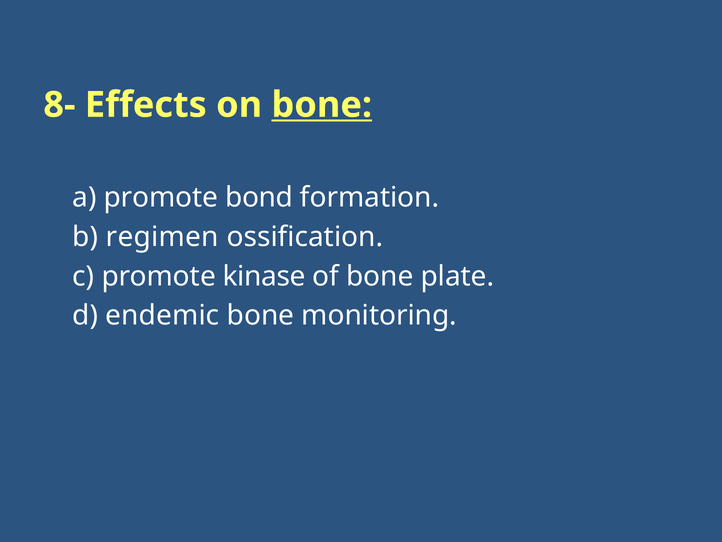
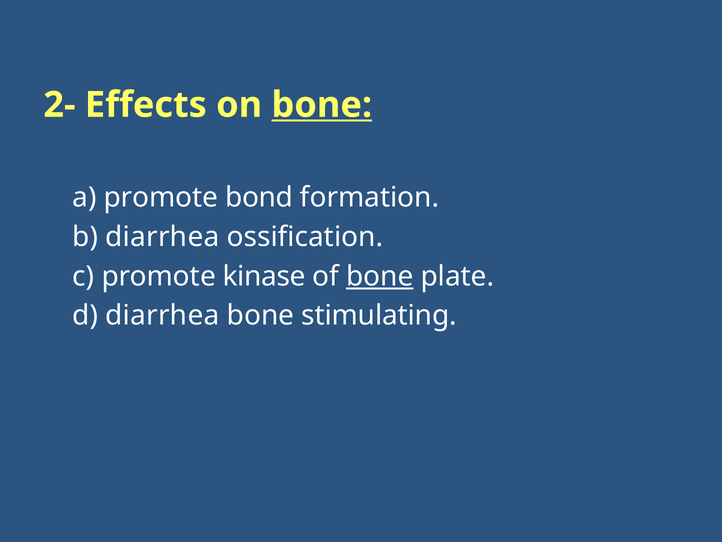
8-: 8- -> 2- (59, 105)
b regimen: regimen -> diarrhea (162, 237)
bone underline: none -> present (380, 276)
d endemic: endemic -> diarrhea (162, 315)
monitoring: monitoring -> stimulating (379, 315)
